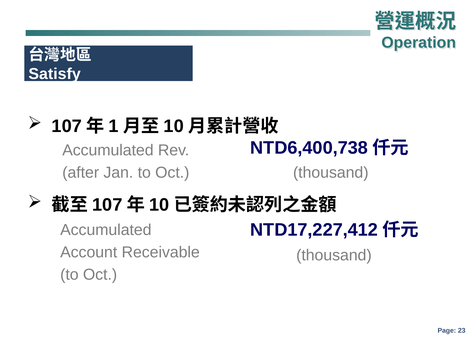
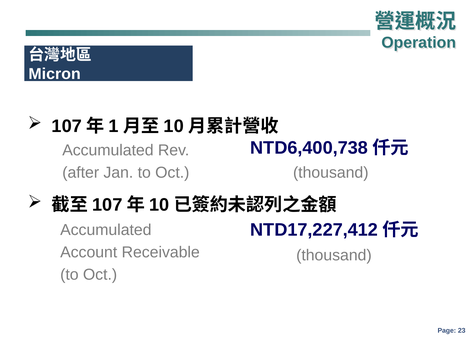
Satisfy: Satisfy -> Micron (55, 74)
